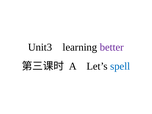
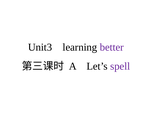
spell colour: blue -> purple (120, 66)
